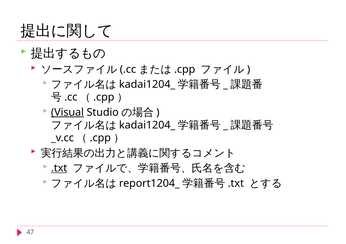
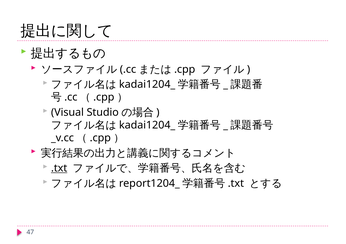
Visual underline: present -> none (67, 113)
